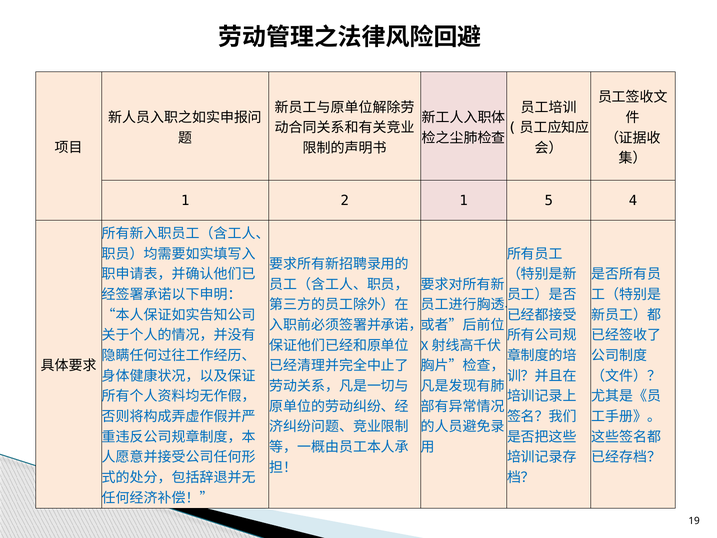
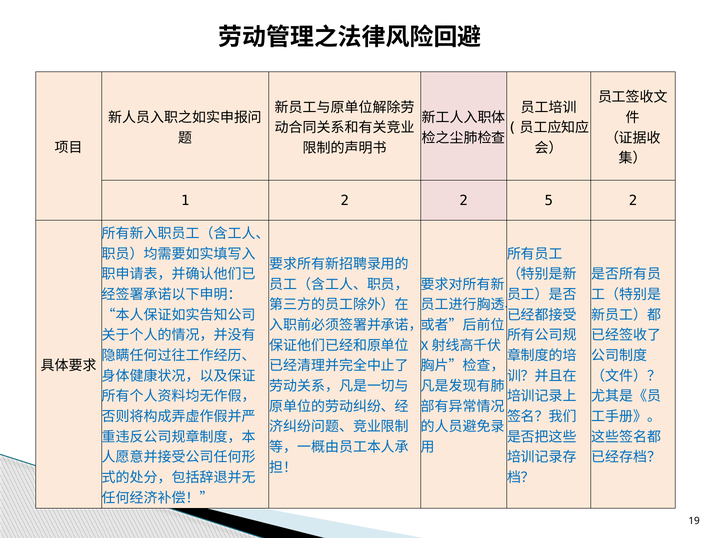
2 1: 1 -> 2 (464, 201)
5 4: 4 -> 2 (633, 201)
